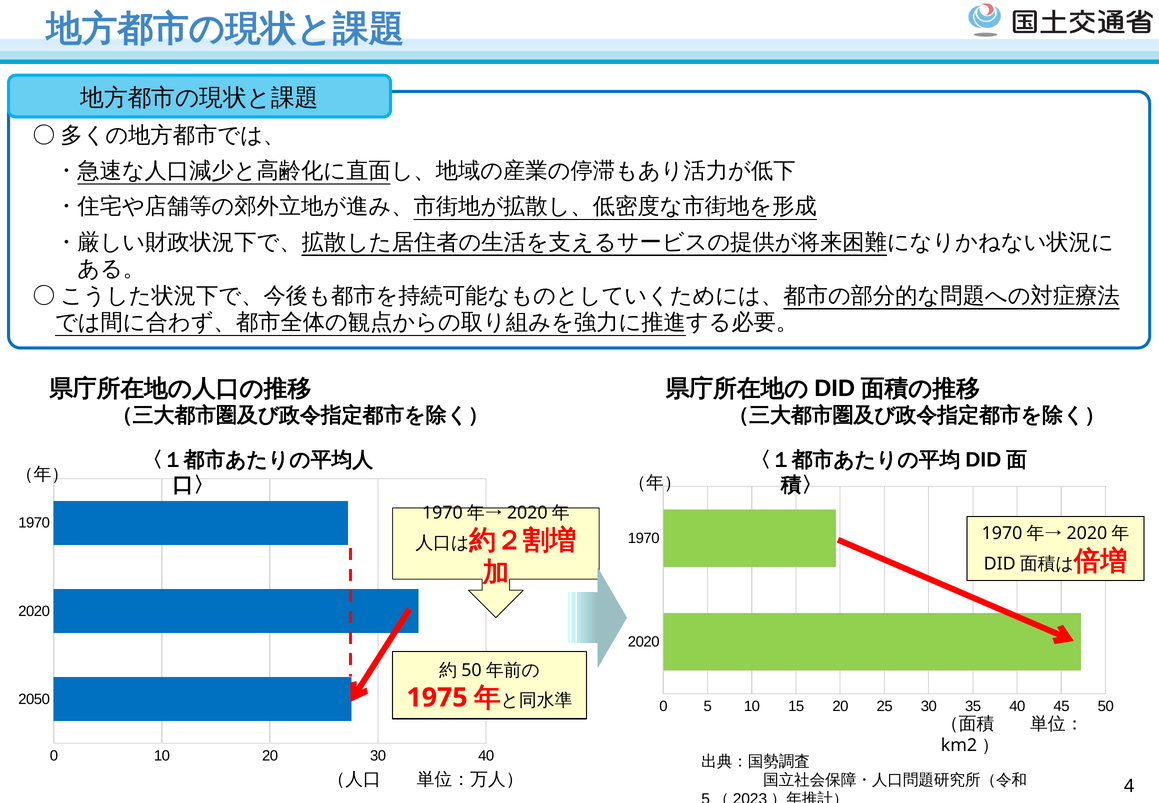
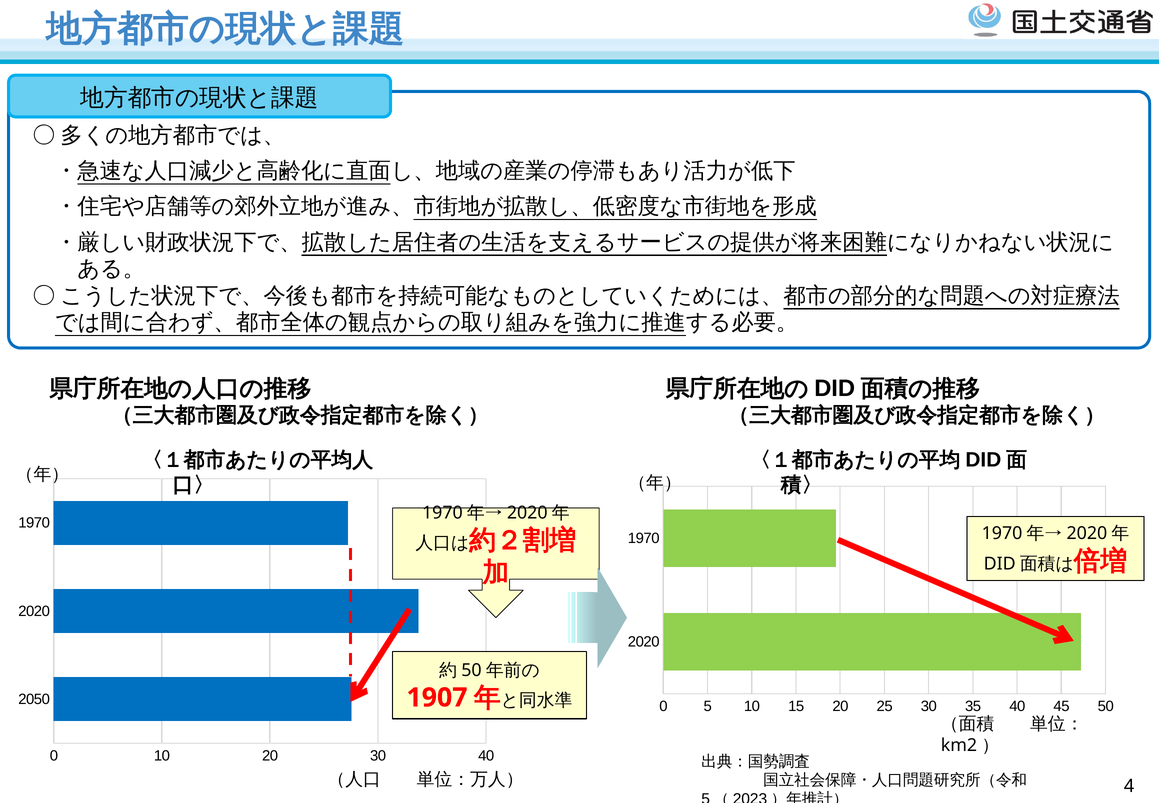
1975: 1975 -> 1907 (437, 697)
